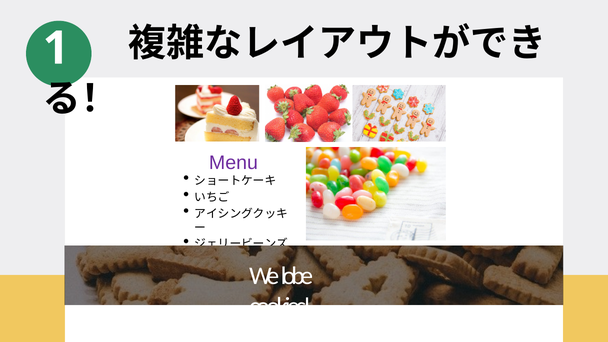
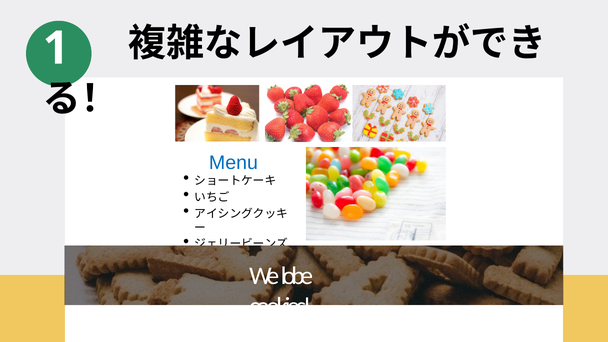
Menu colour: purple -> blue (233, 163)
